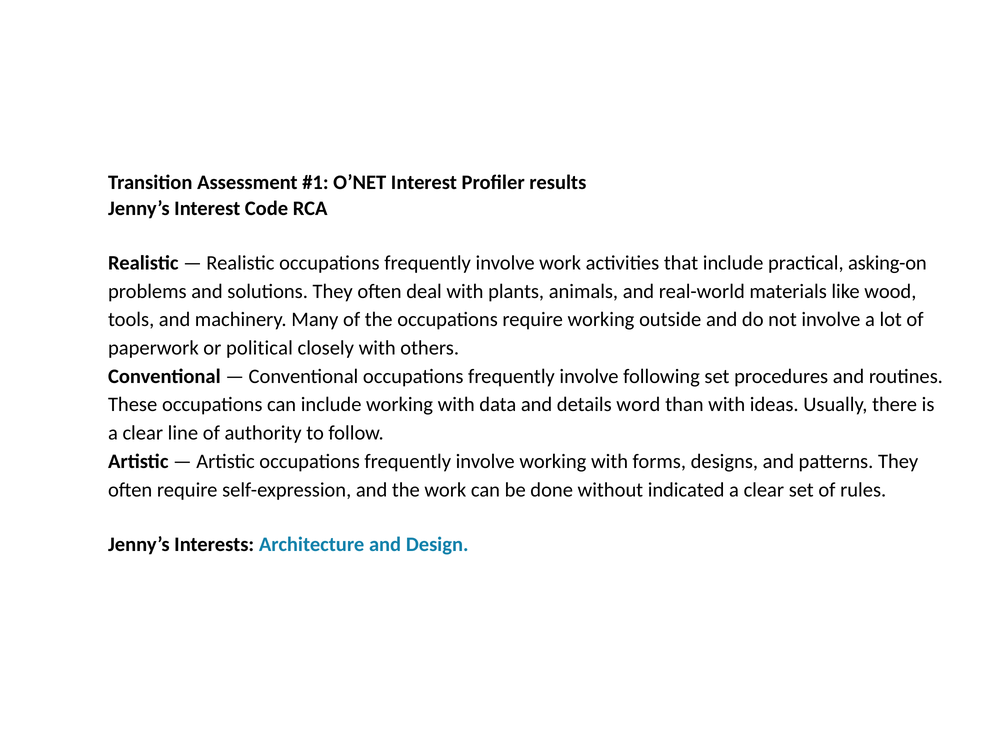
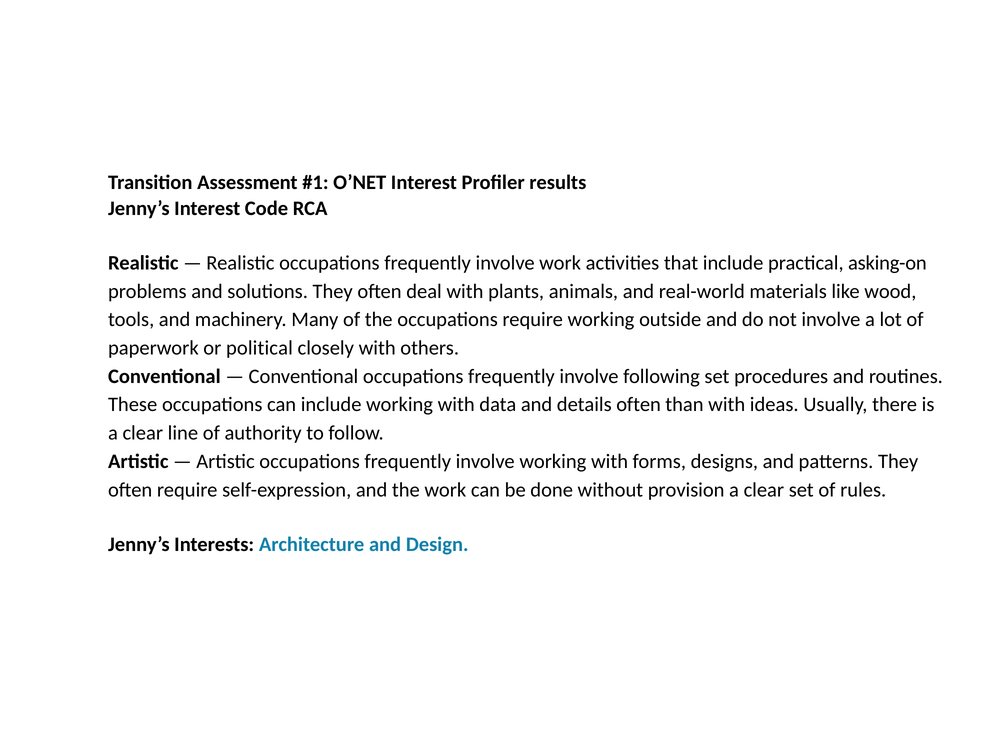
details word: word -> often (639, 405)
indicated: indicated -> provision (686, 490)
